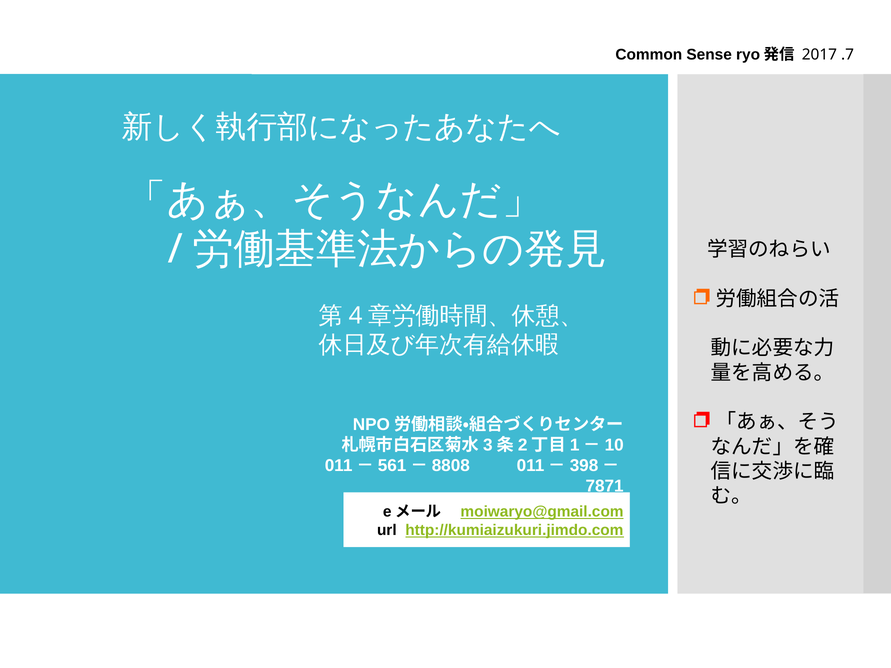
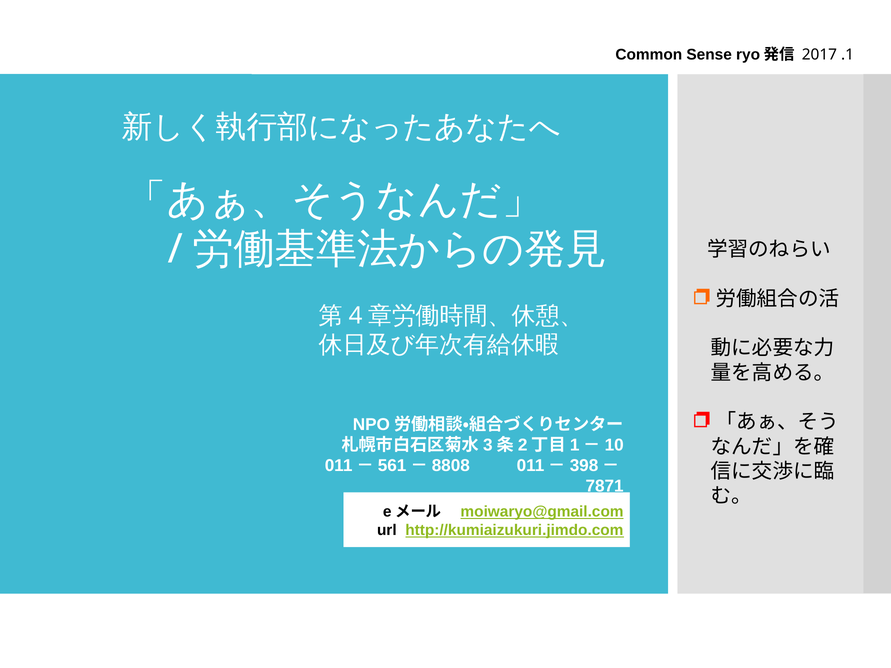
.7: .7 -> .1 (848, 54)
